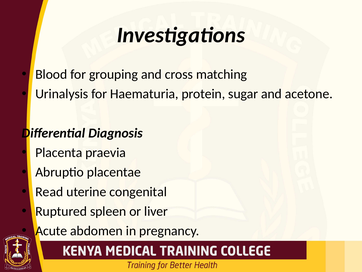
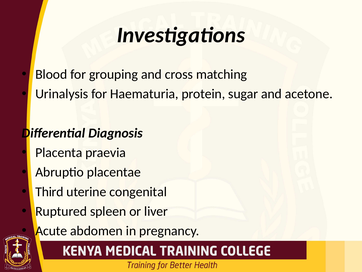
Read: Read -> Third (49, 191)
